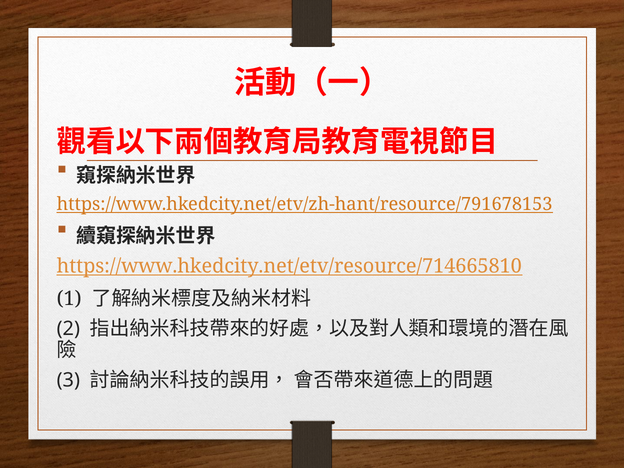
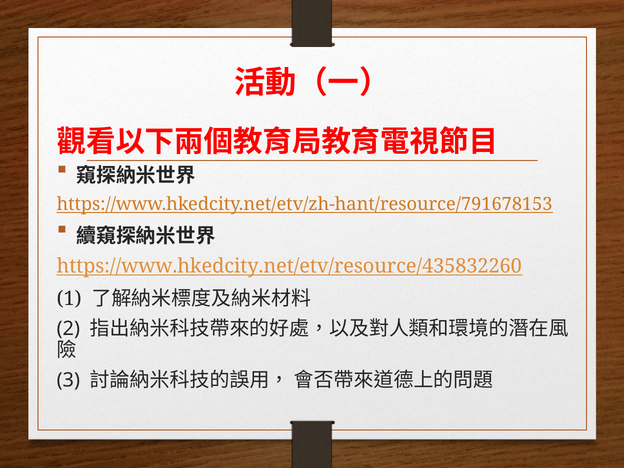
https://www.hkedcity.net/etv/resource/714665810: https://www.hkedcity.net/etv/resource/714665810 -> https://www.hkedcity.net/etv/resource/435832260 (289, 266)
